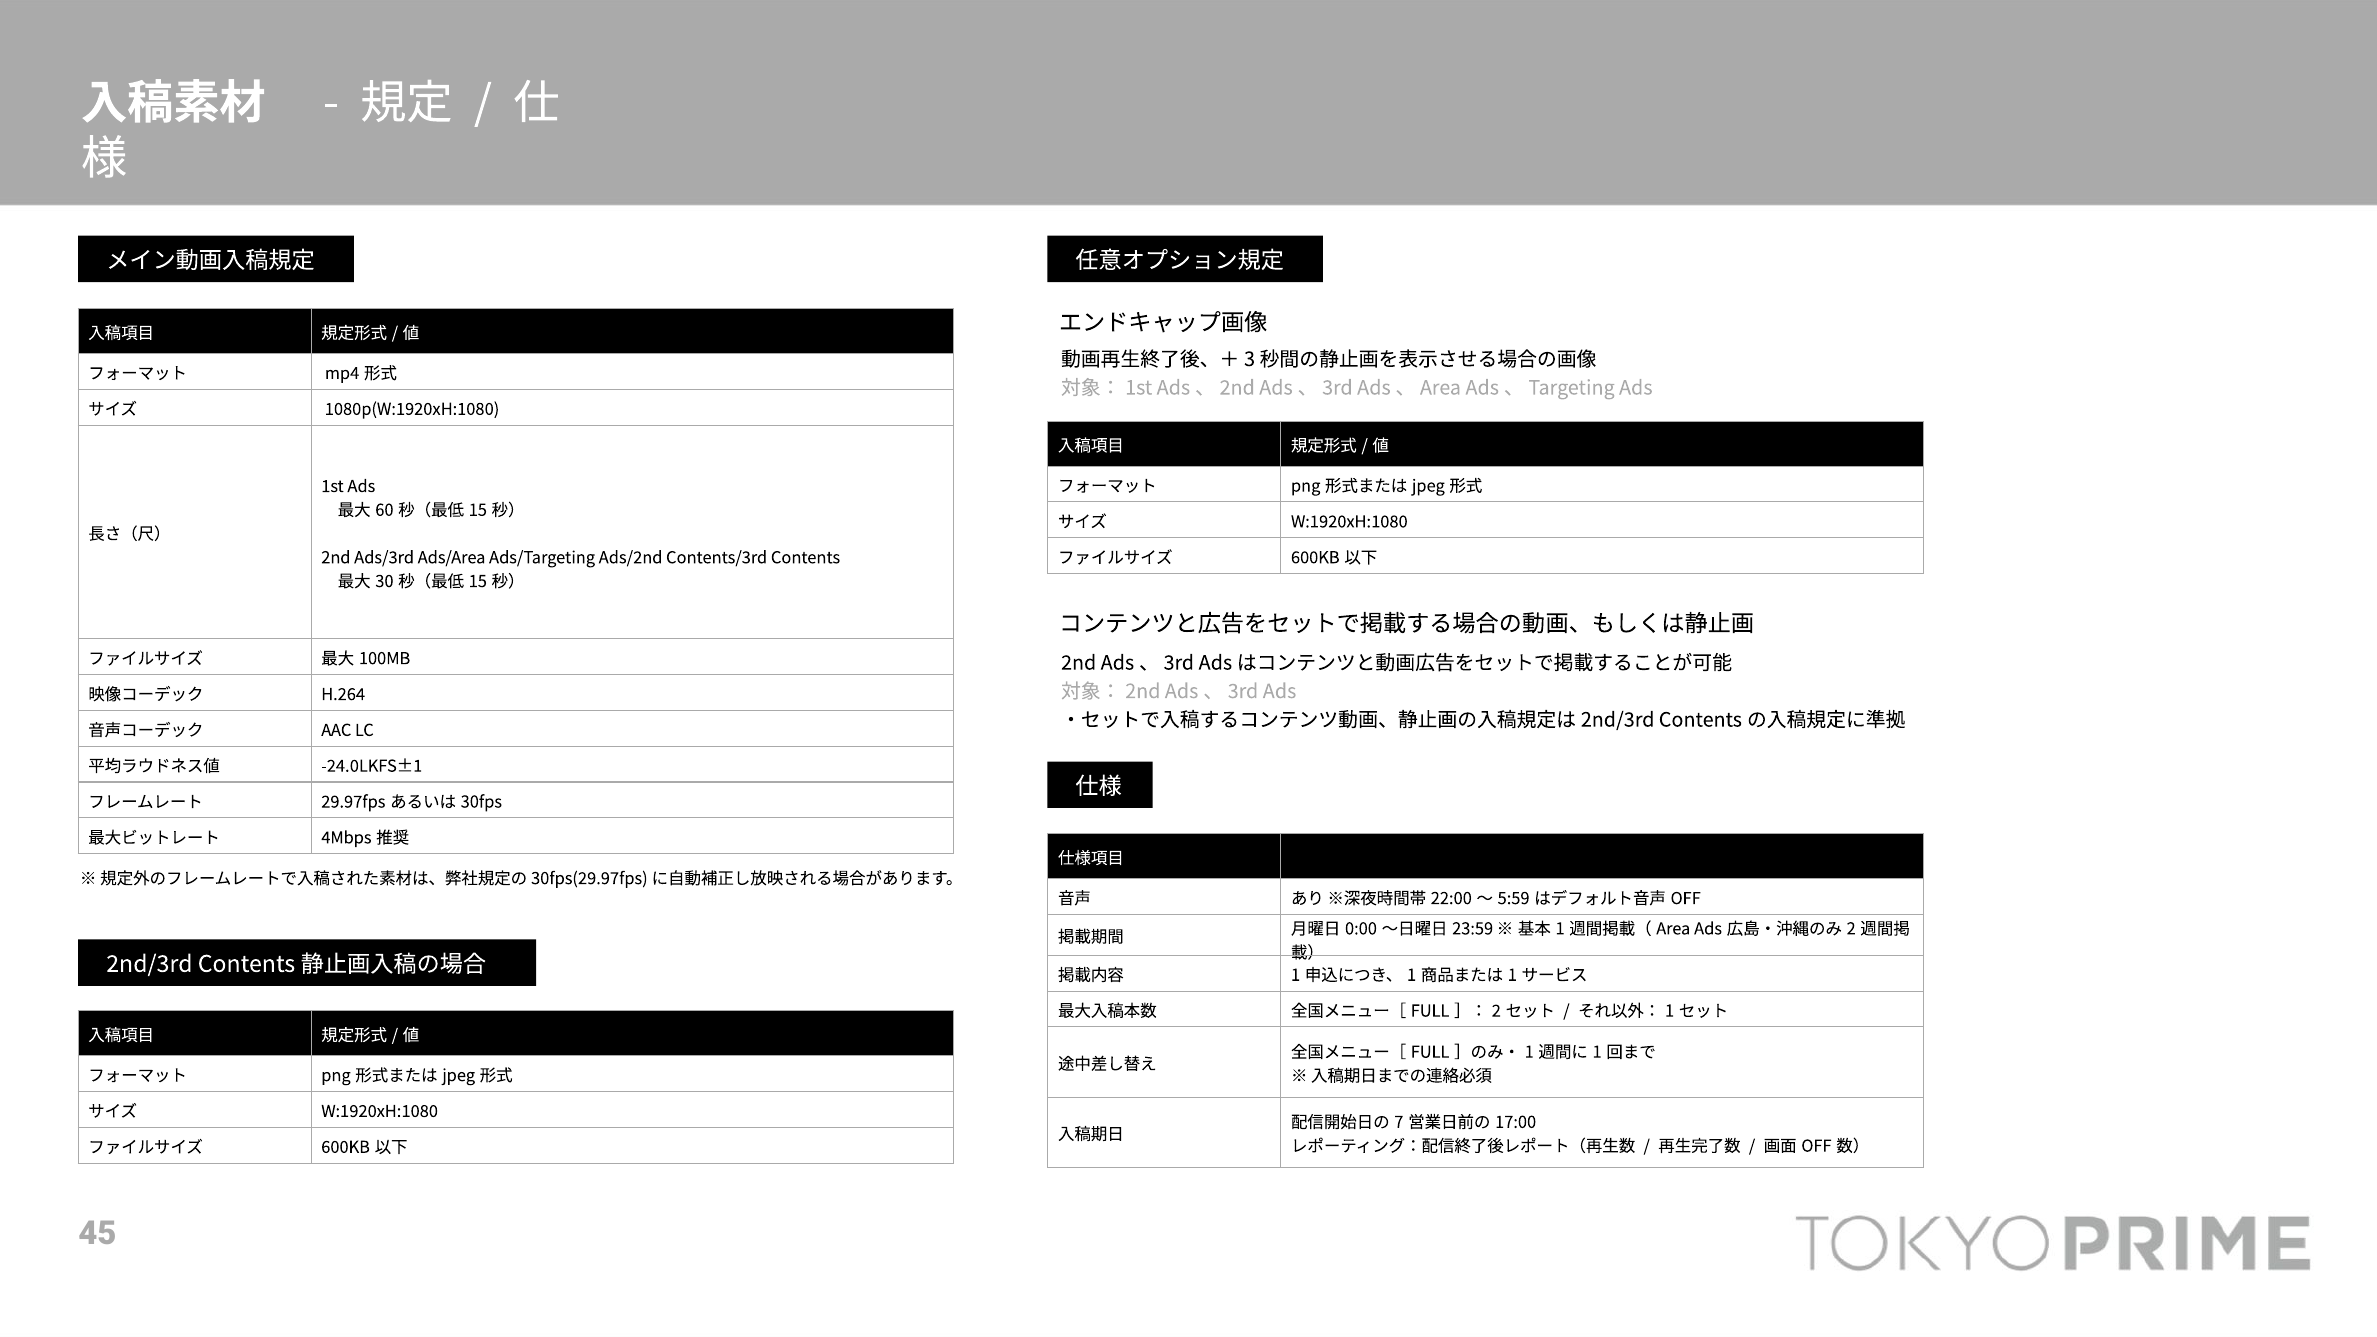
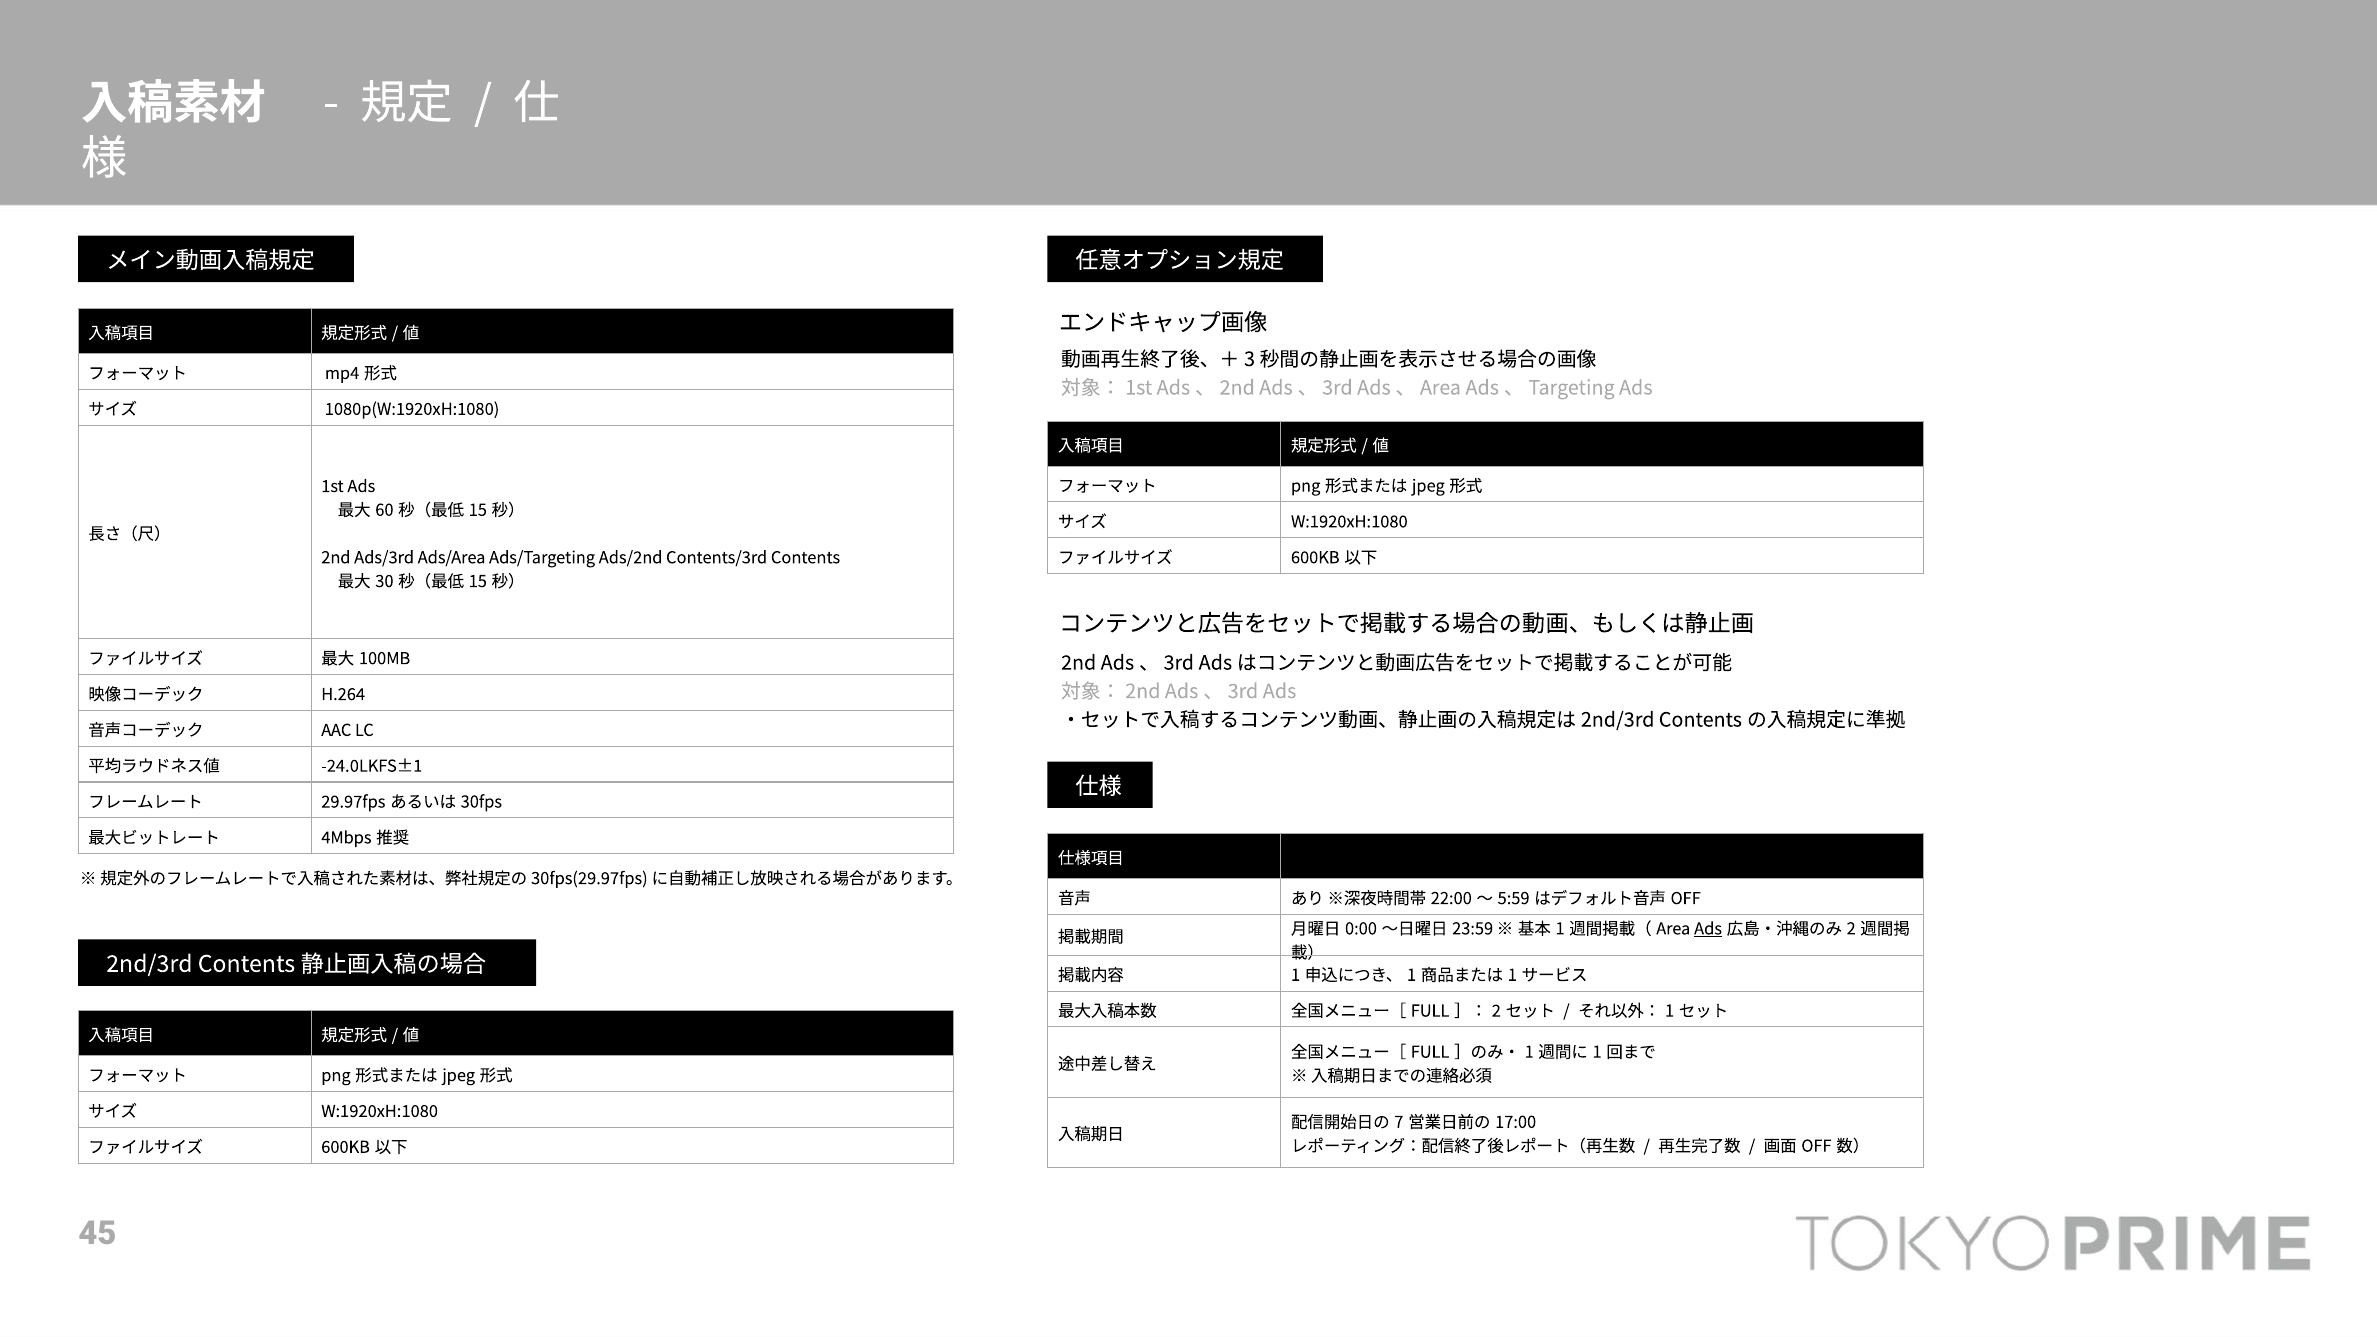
Ads underline: none -> present (1708, 929)
